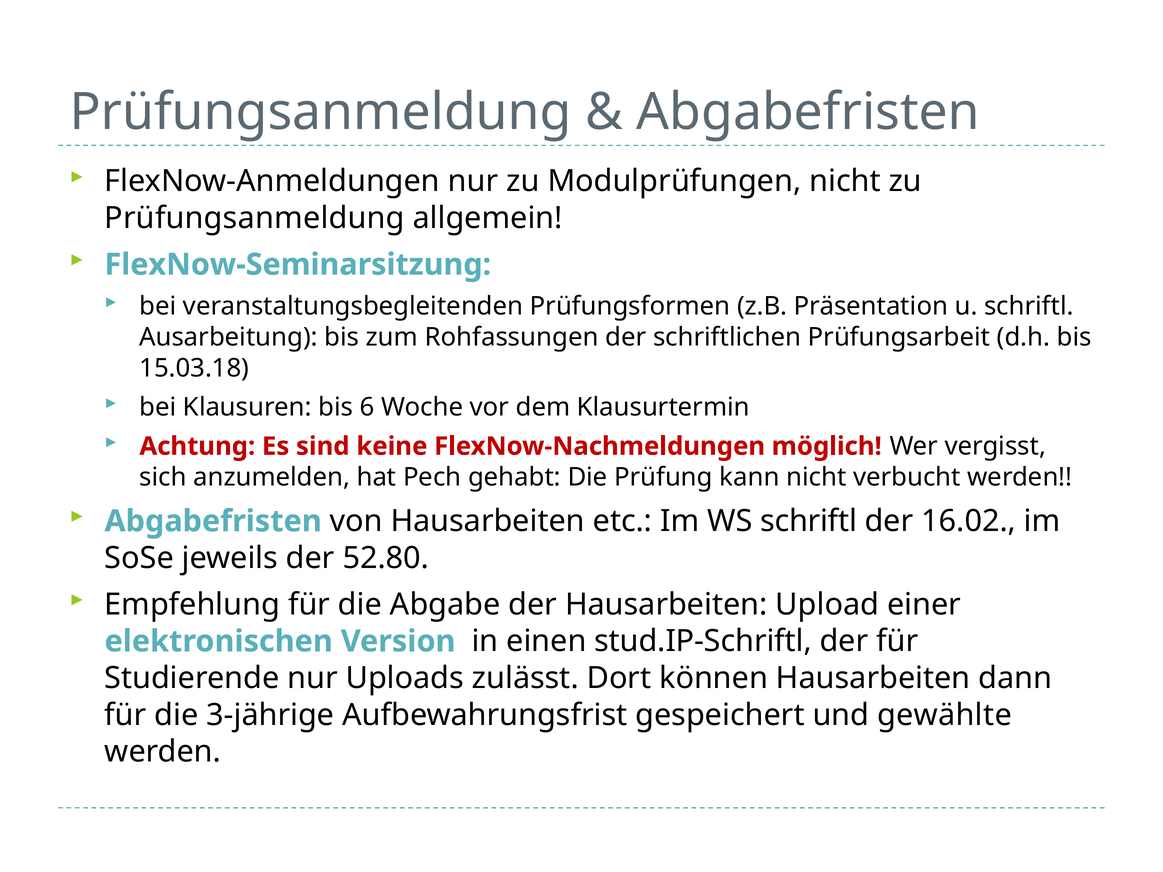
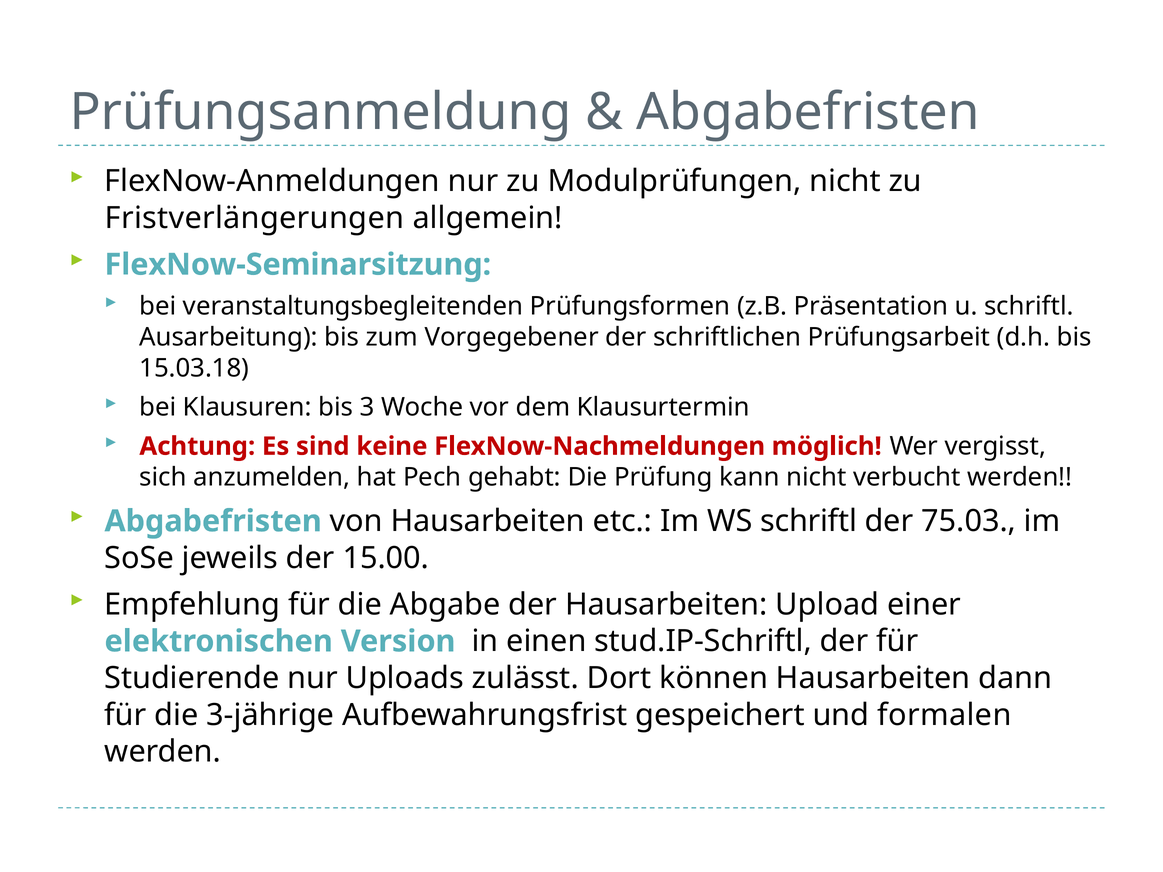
Prüfungsanmeldung: Prüfungsanmeldung -> Fristverlängerungen (254, 218)
Rohfassungen: Rohfassungen -> Vorgegebener (512, 337)
6: 6 -> 3 (367, 407)
16.02: 16.02 -> 75.03 (969, 521)
52.80: 52.80 -> 15.00 (386, 558)
gewählte: gewählte -> formalen (944, 715)
